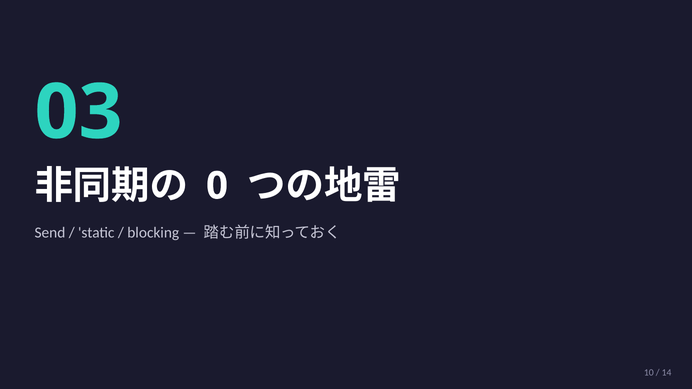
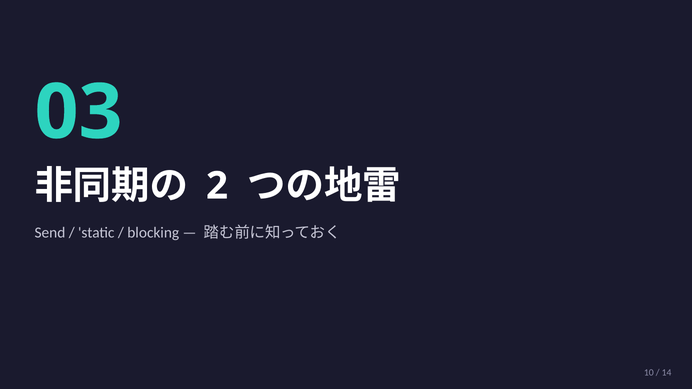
0: 0 -> 2 (217, 186)
